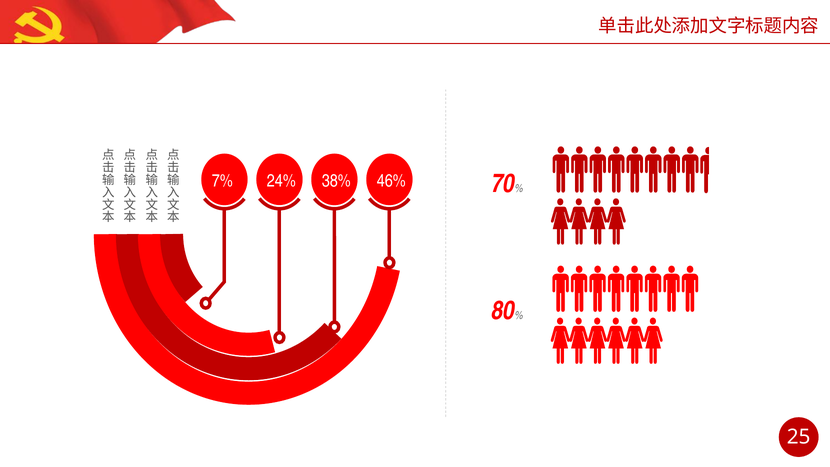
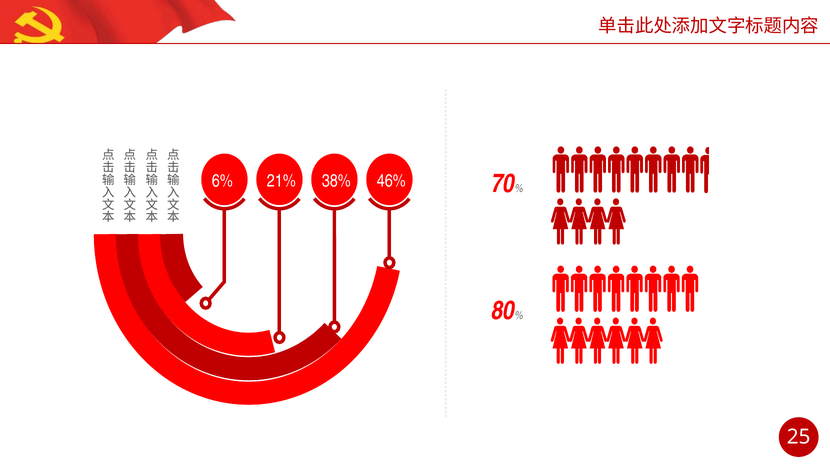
7%: 7% -> 6% (222, 181)
24%: 24% -> 21% (281, 181)
